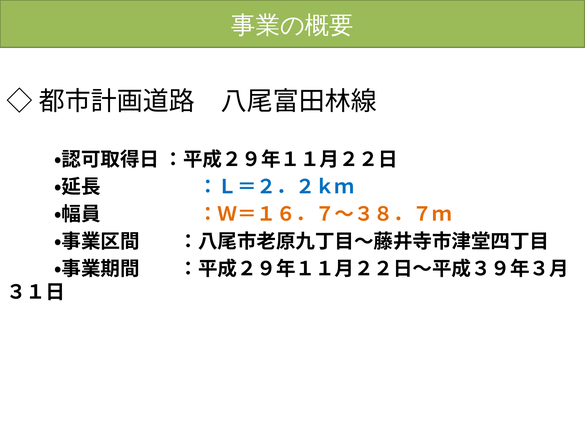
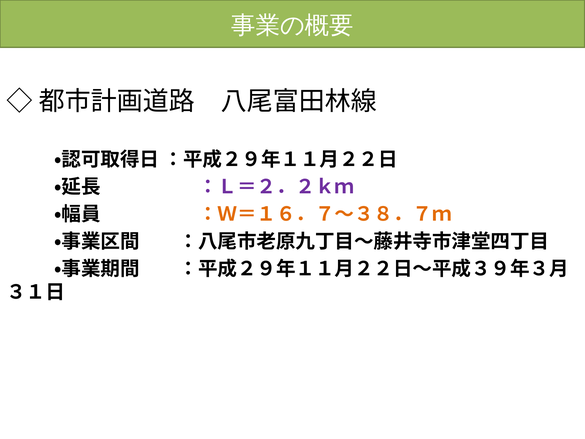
：Ｌ＝２．２ｋｍ colour: blue -> purple (276, 187)
